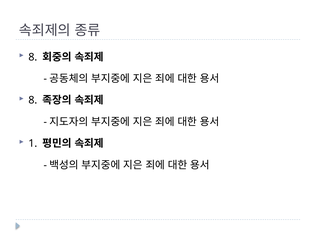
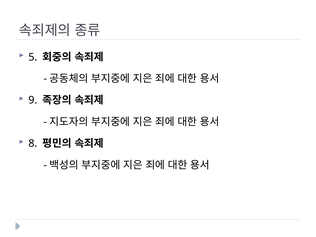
8: 8 -> 5 (33, 57)
8: 8 -> 9 (33, 100)
1: 1 -> 8 (33, 143)
